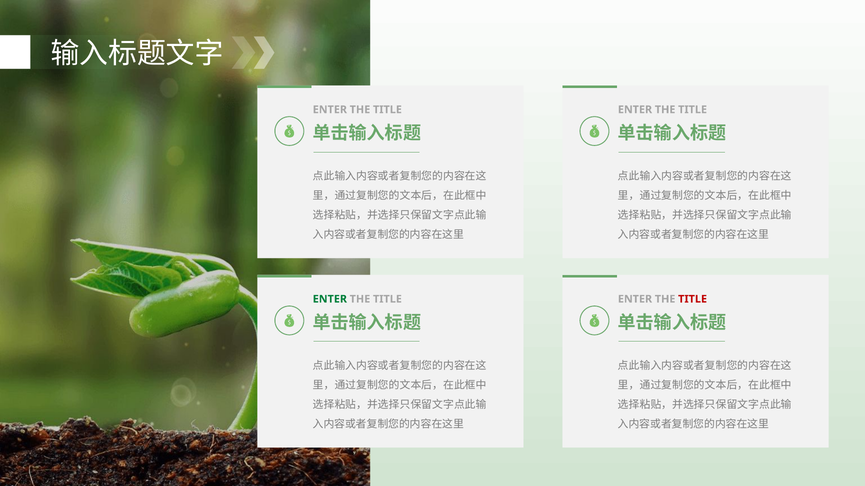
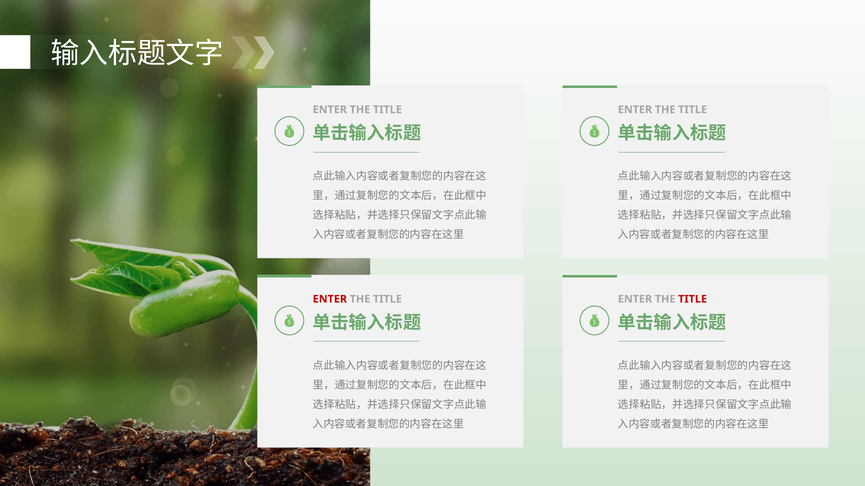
ENTER colour: green -> red (330, 299)
